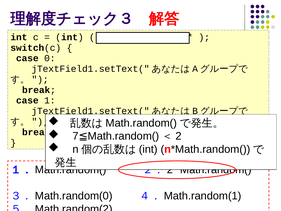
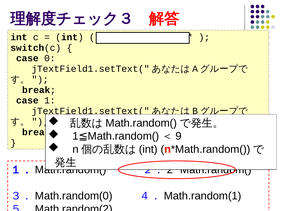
7: 7 -> 1 (76, 136)
2: 2 -> 9 (178, 136)
